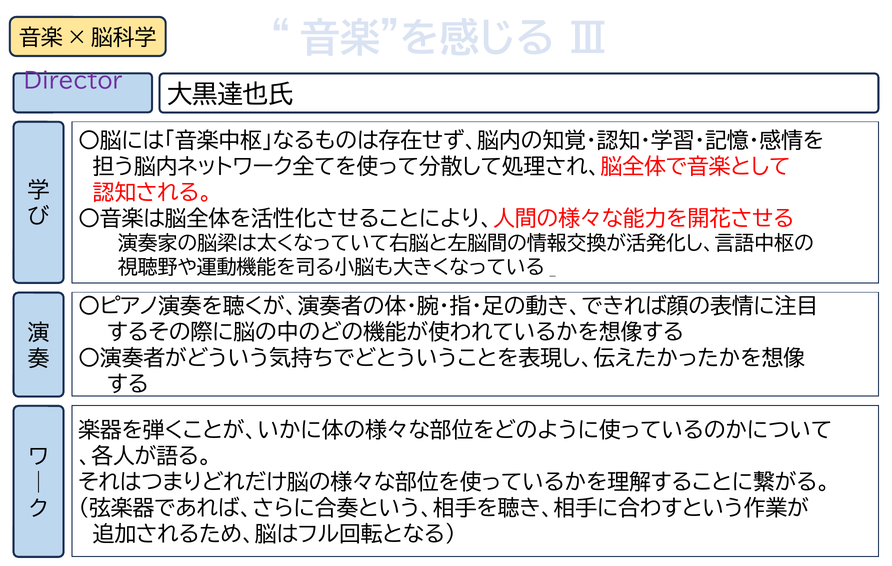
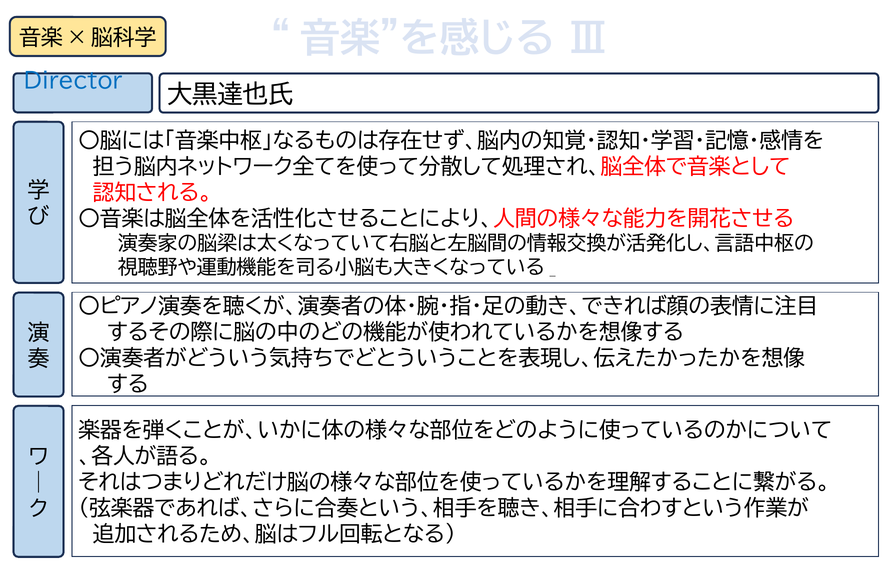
Director colour: purple -> blue (73, 81)
